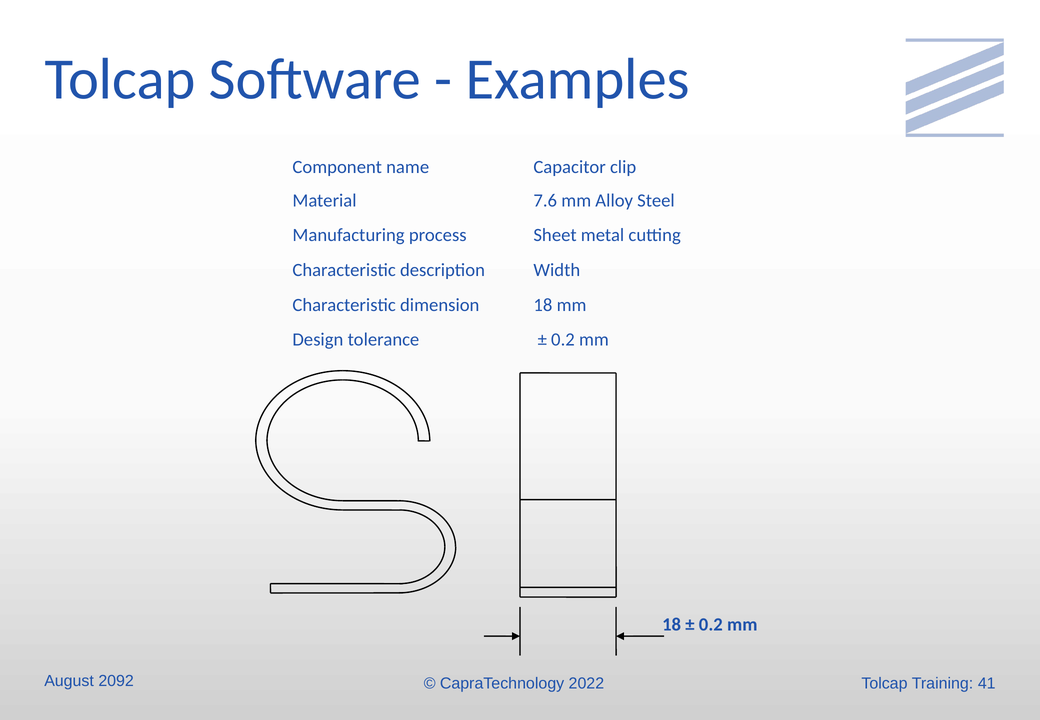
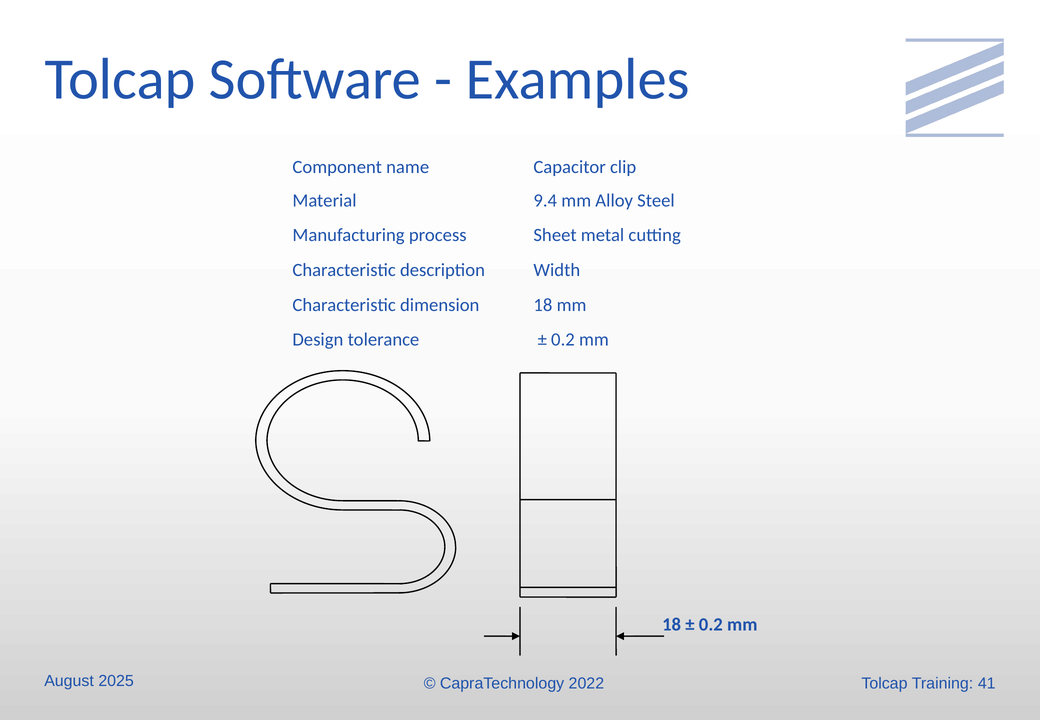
7.6: 7.6 -> 9.4 (545, 201)
2092: 2092 -> 2025 (116, 681)
